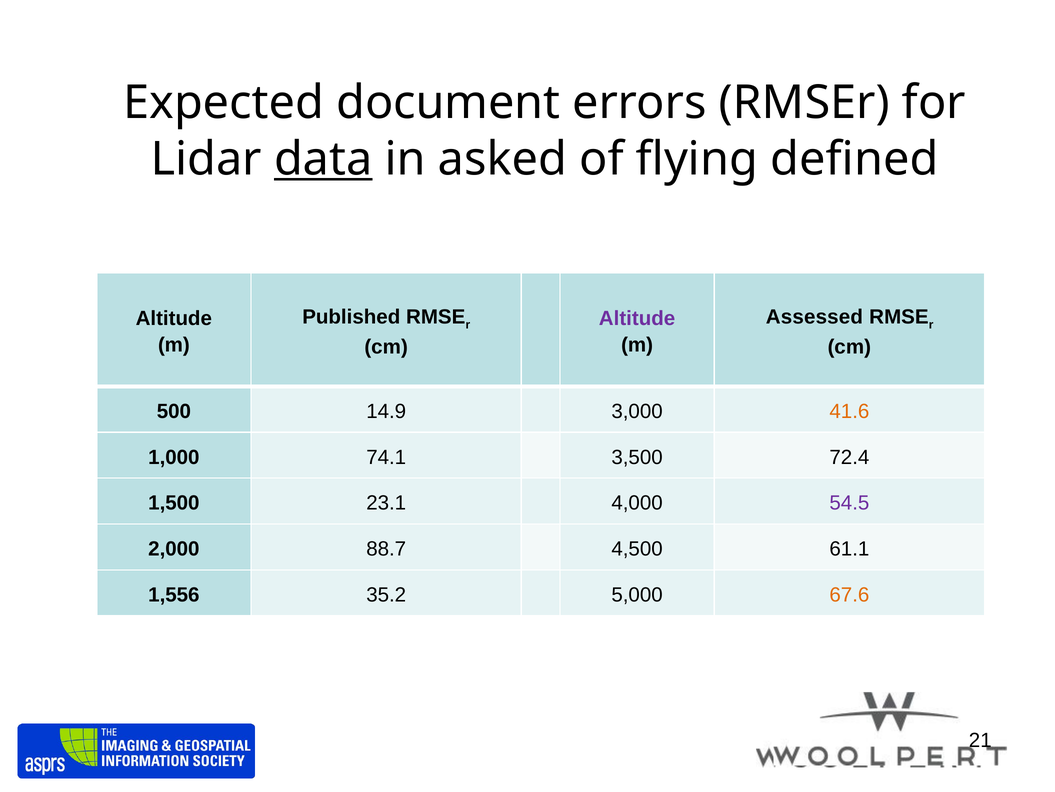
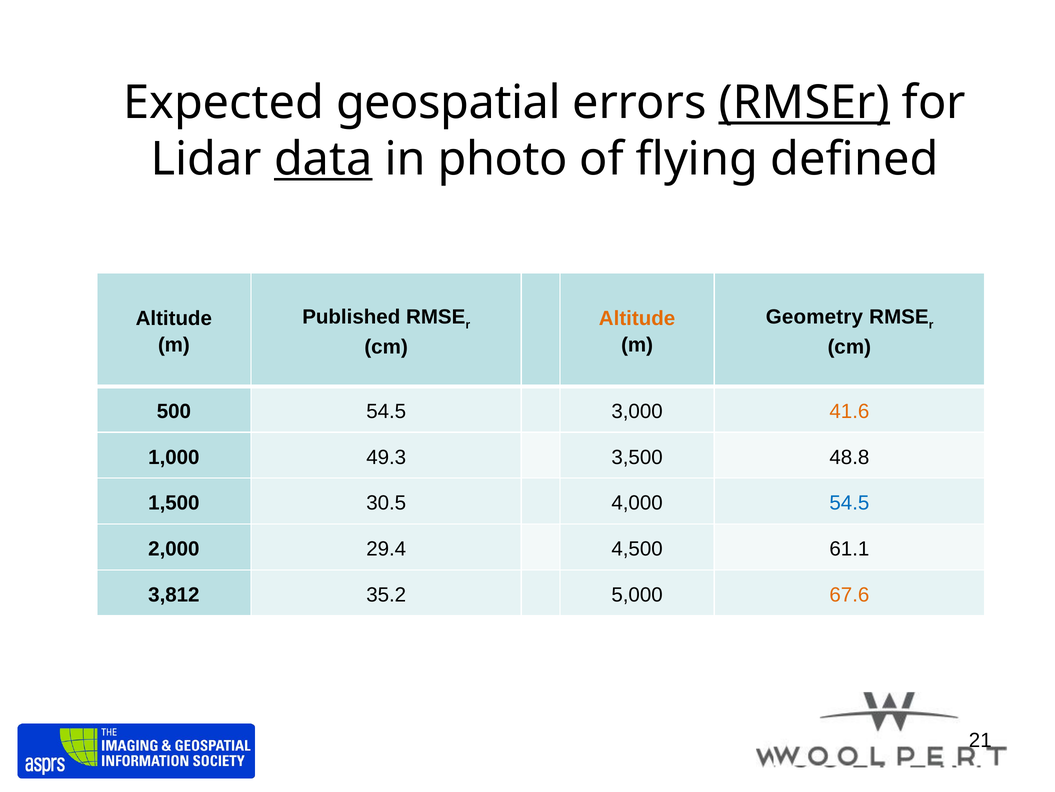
document: document -> geospatial (448, 103)
RMSEr underline: none -> present (804, 103)
asked: asked -> photo (503, 159)
Assessed: Assessed -> Geometry (814, 317)
Altitude colour: purple -> orange (637, 318)
500 14.9: 14.9 -> 54.5 (386, 411)
74.1: 74.1 -> 49.3 (386, 457)
72.4: 72.4 -> 48.8 (849, 457)
23.1: 23.1 -> 30.5 (386, 503)
54.5 colour: purple -> blue (849, 503)
88.7: 88.7 -> 29.4 (386, 549)
1,556: 1,556 -> 3,812 (174, 594)
